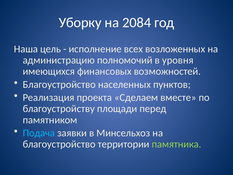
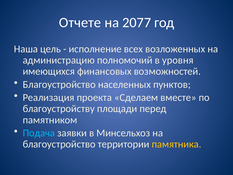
Уборку: Уборку -> Отчете (80, 23)
2084: 2084 -> 2077 (137, 23)
памятника colour: light green -> yellow (177, 144)
